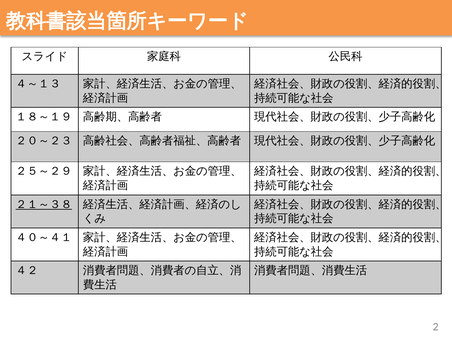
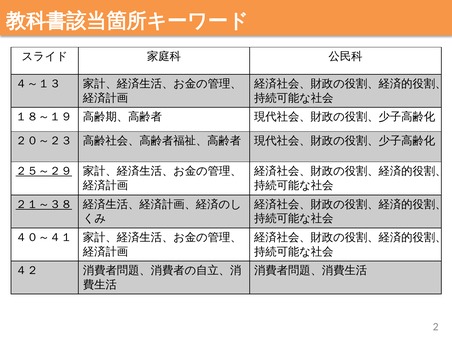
２５～２９ underline: none -> present (44, 171)
